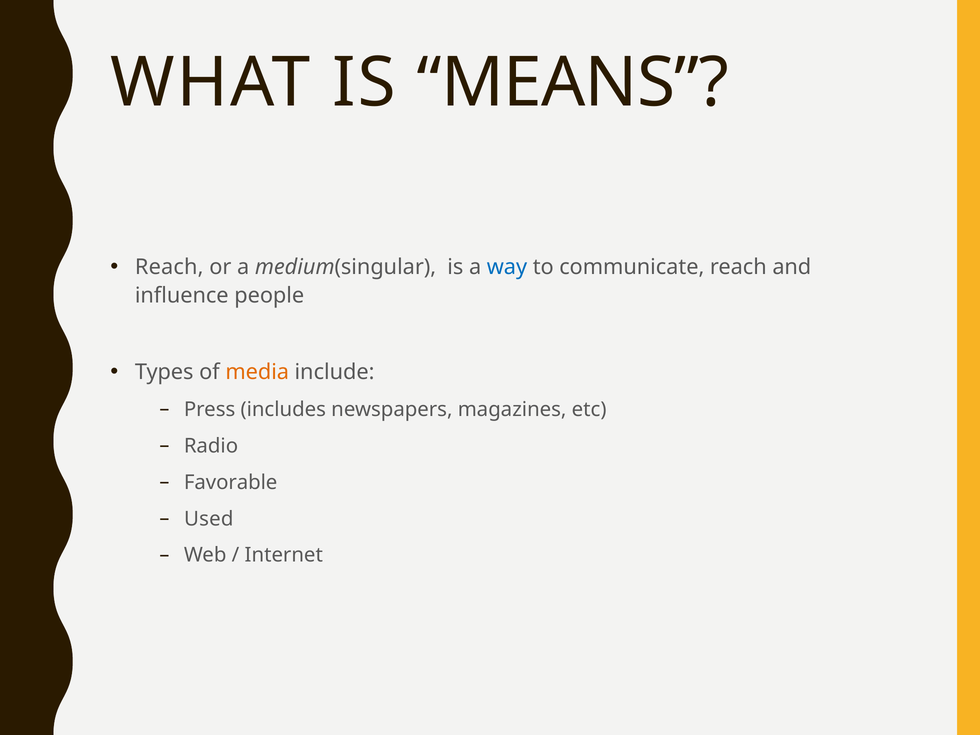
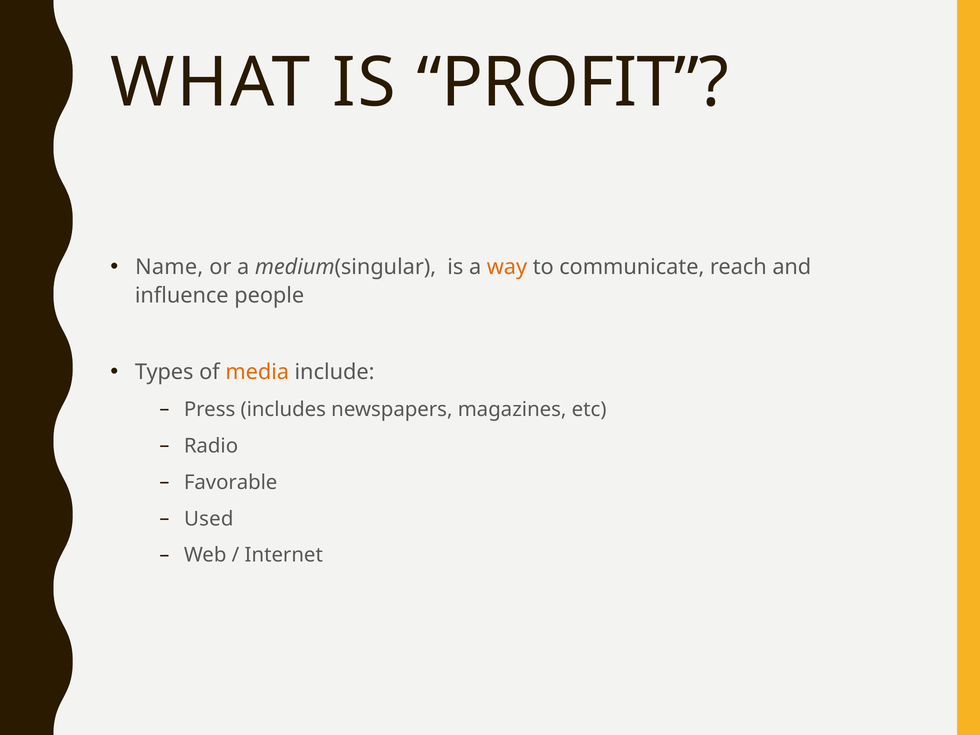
MEANS: MEANS -> PROFIT (573, 83)
Reach: Reach -> Name (169, 267)
way colour: blue -> orange (507, 267)
